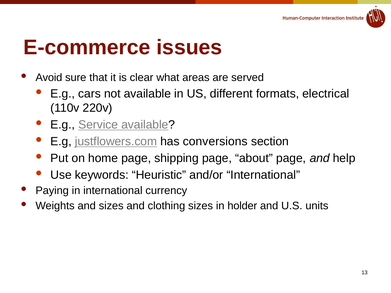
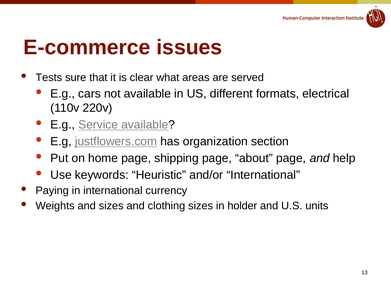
Avoid: Avoid -> Tests (49, 78)
conversions: conversions -> organization (215, 142)
